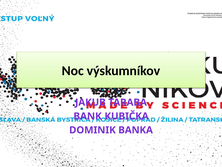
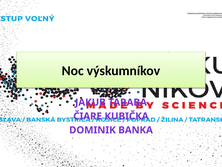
BANK: BANK -> ČIARE (88, 116)
